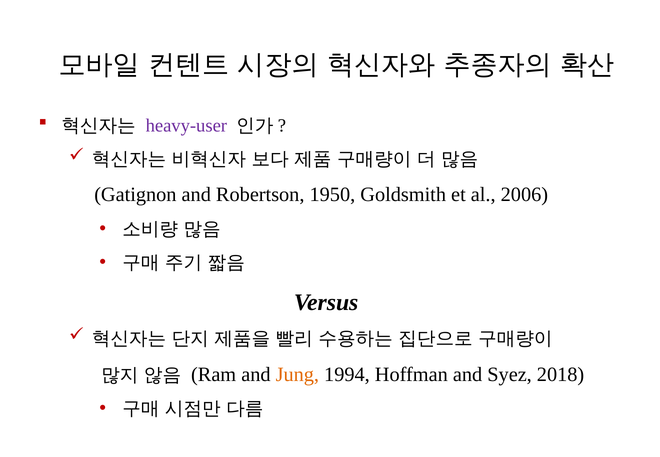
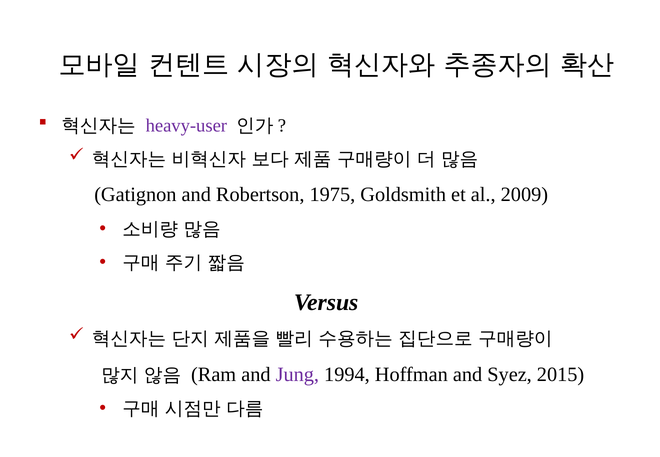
1950: 1950 -> 1975 (332, 195)
2006: 2006 -> 2009 (524, 195)
Jung colour: orange -> purple (297, 374)
2018: 2018 -> 2015 (561, 374)
